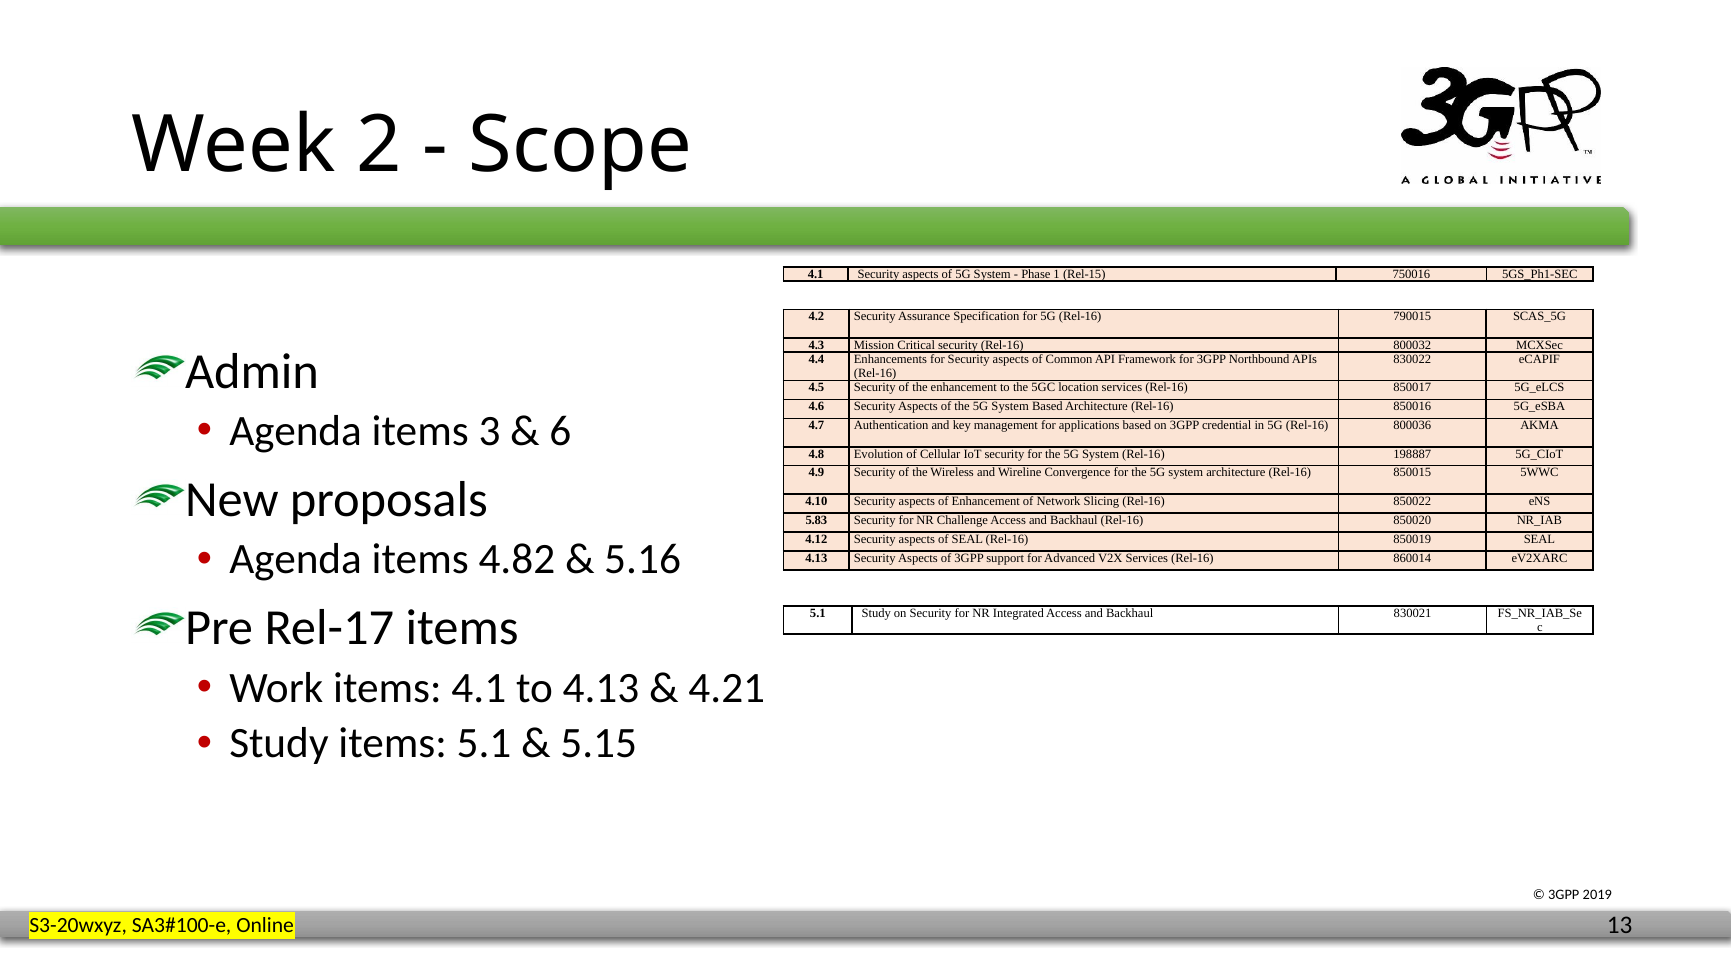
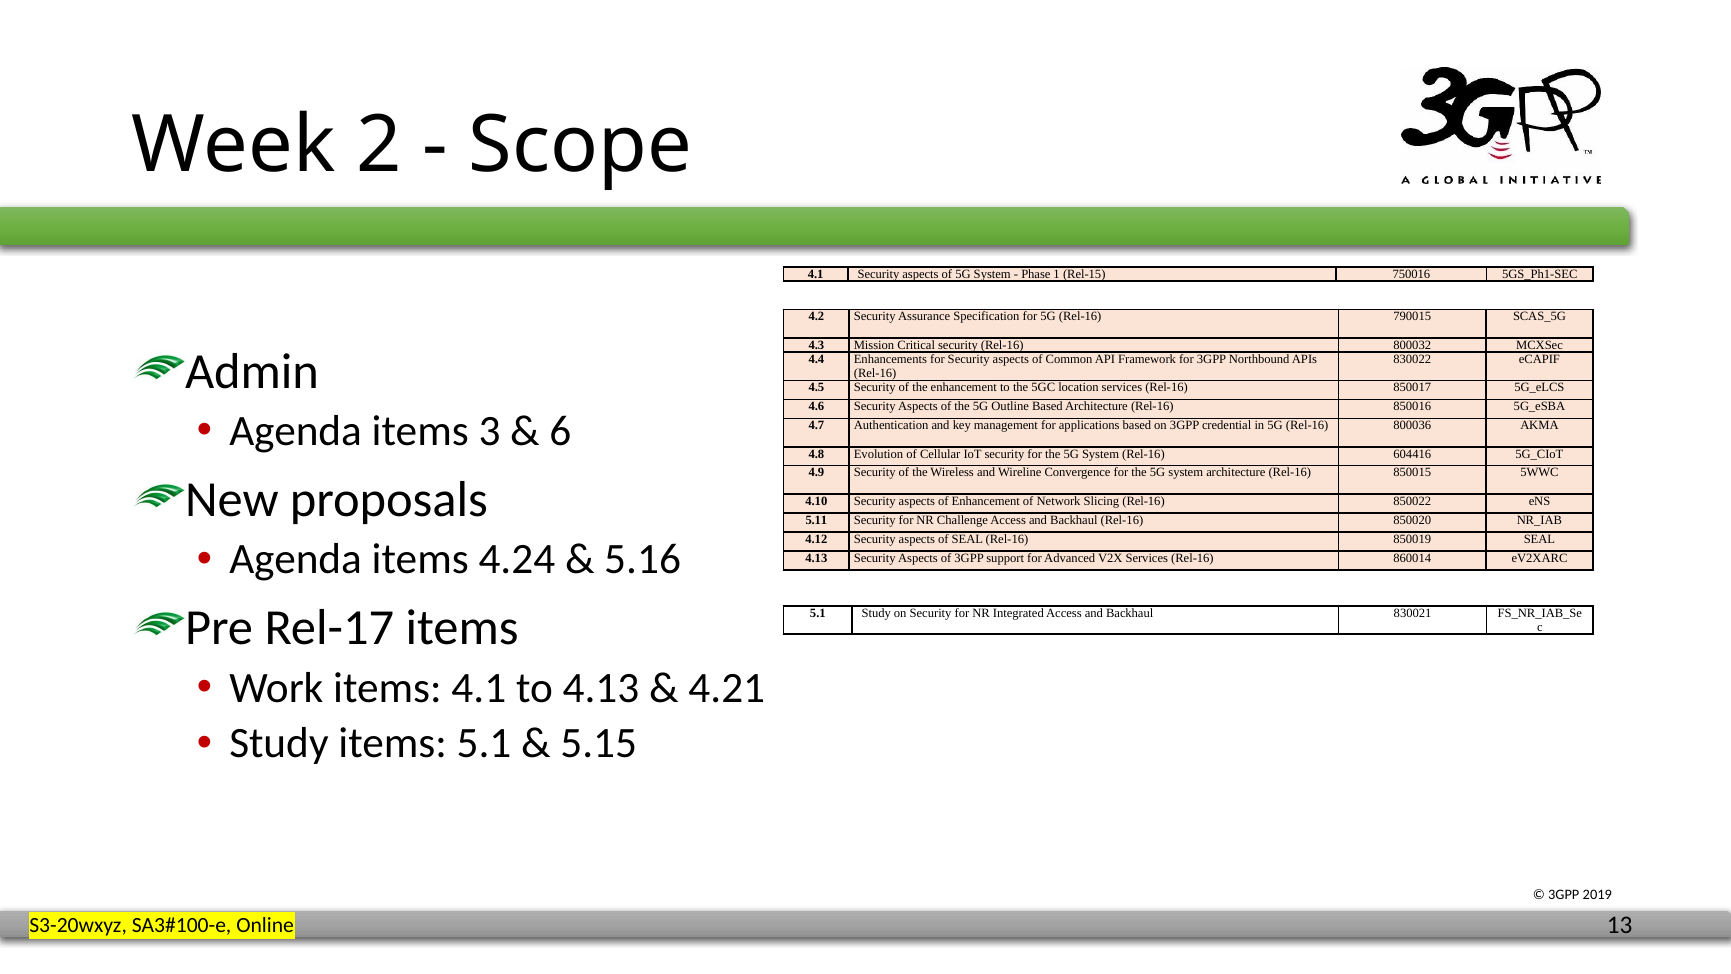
of the 5G System: System -> Outline (1010, 406)
198887: 198887 -> 604416 (1412, 454)
5.83: 5.83 -> 5.11 (816, 520)
4.82: 4.82 -> 4.24 (517, 559)
